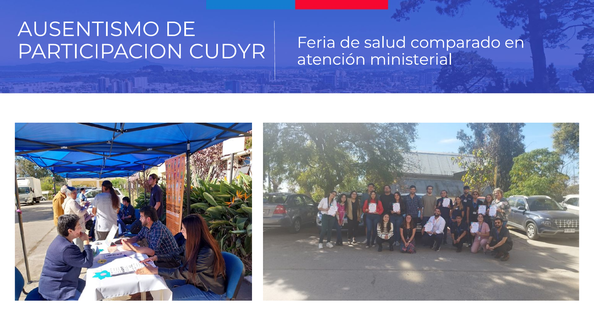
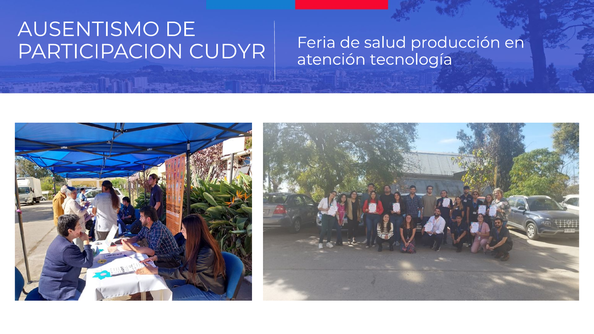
comparado: comparado -> producción (455, 43)
ministerial: ministerial -> tecnología (411, 60)
